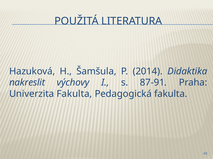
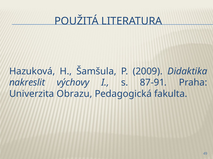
2014: 2014 -> 2009 (148, 72)
Univerzita Fakulta: Fakulta -> Obrazu (74, 94)
